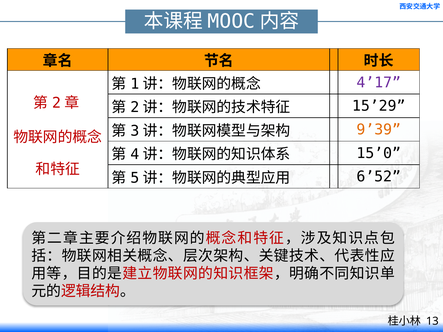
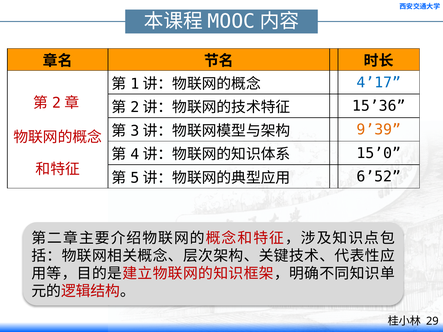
4’17 colour: purple -> blue (379, 83)
15’29: 15’29 -> 15’36 (379, 106)
13: 13 -> 29 (432, 321)
